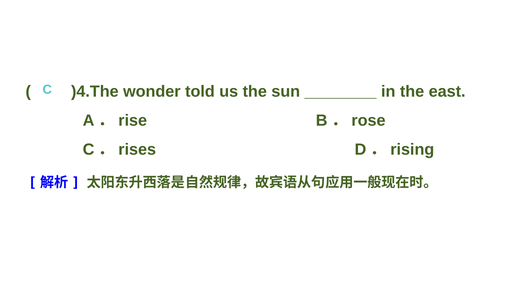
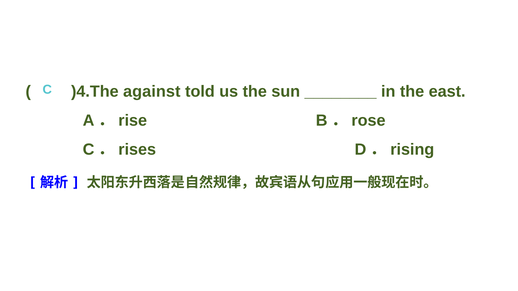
wonder: wonder -> against (152, 92)
